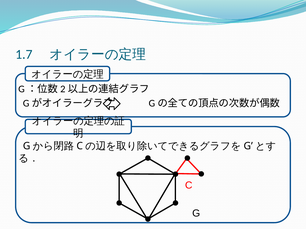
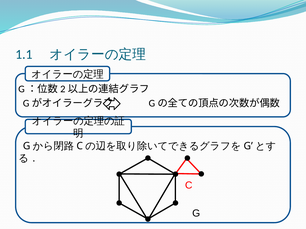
1.7: 1.7 -> 1.1 (24, 55)
